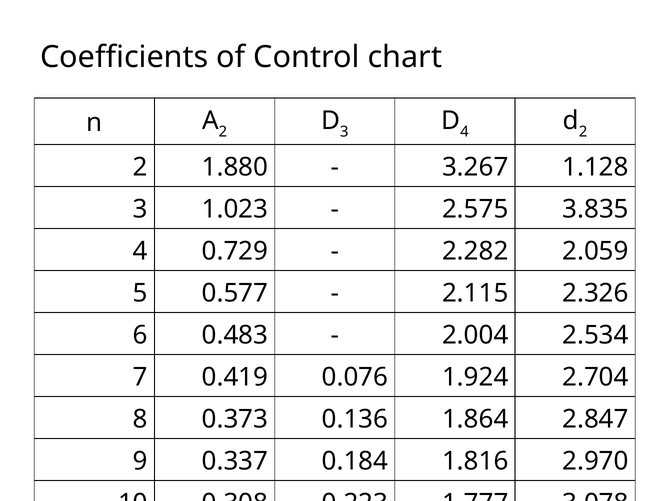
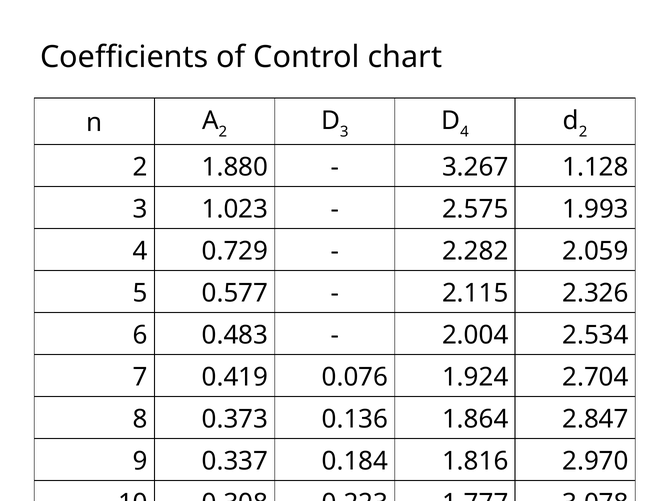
3.835: 3.835 -> 1.993 (596, 209)
